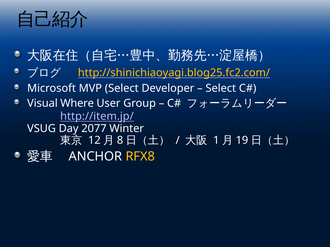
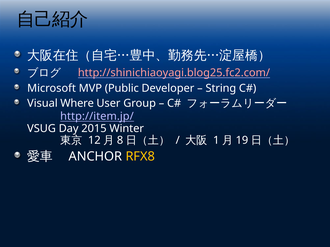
http://shinichiaoyagi.blog25.fc2.com/ colour: yellow -> pink (174, 73)
MVP Select: Select -> Public (122, 88)
Select: Select -> String (221, 88)
2077: 2077 -> 2015 (94, 129)
